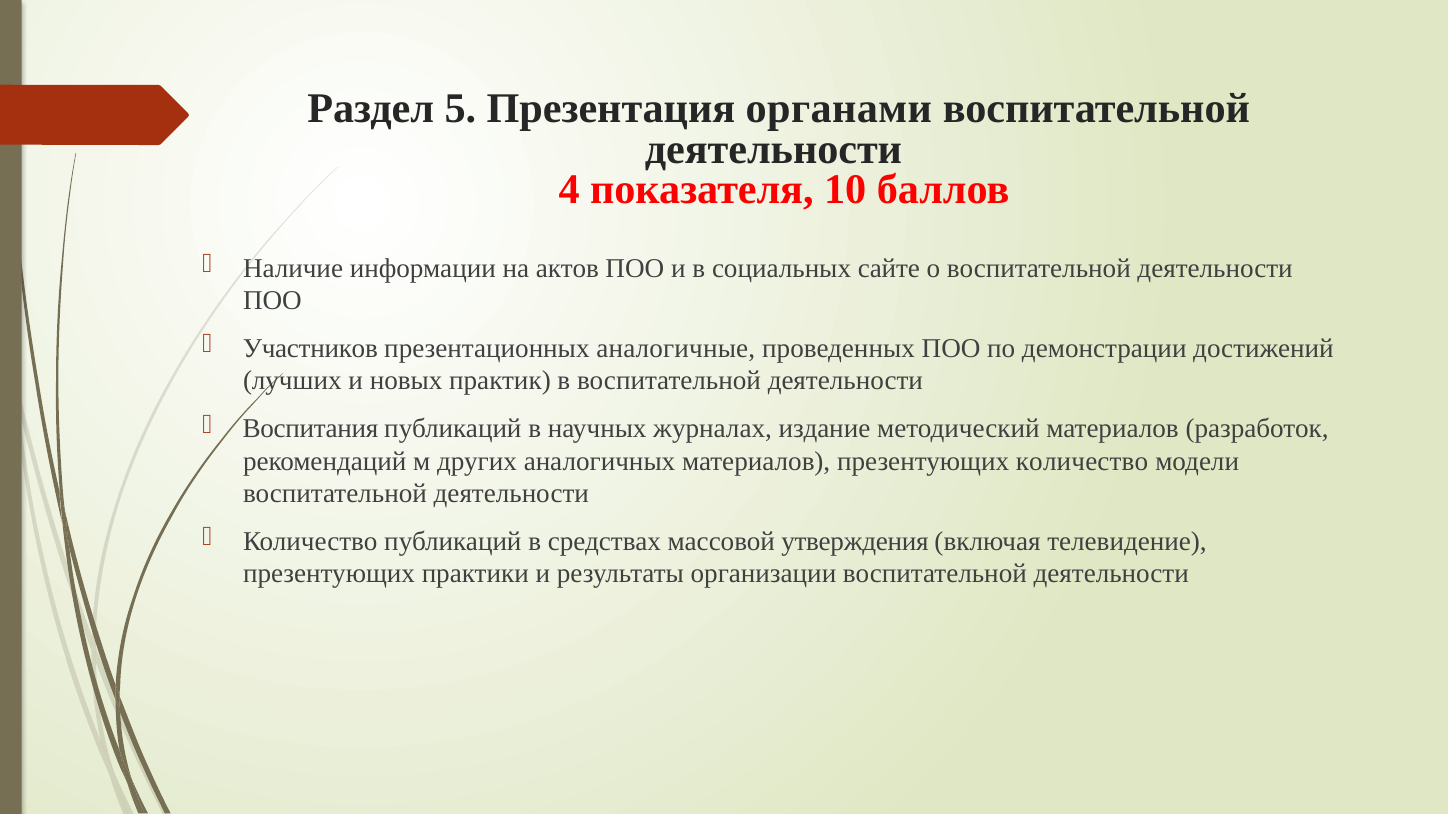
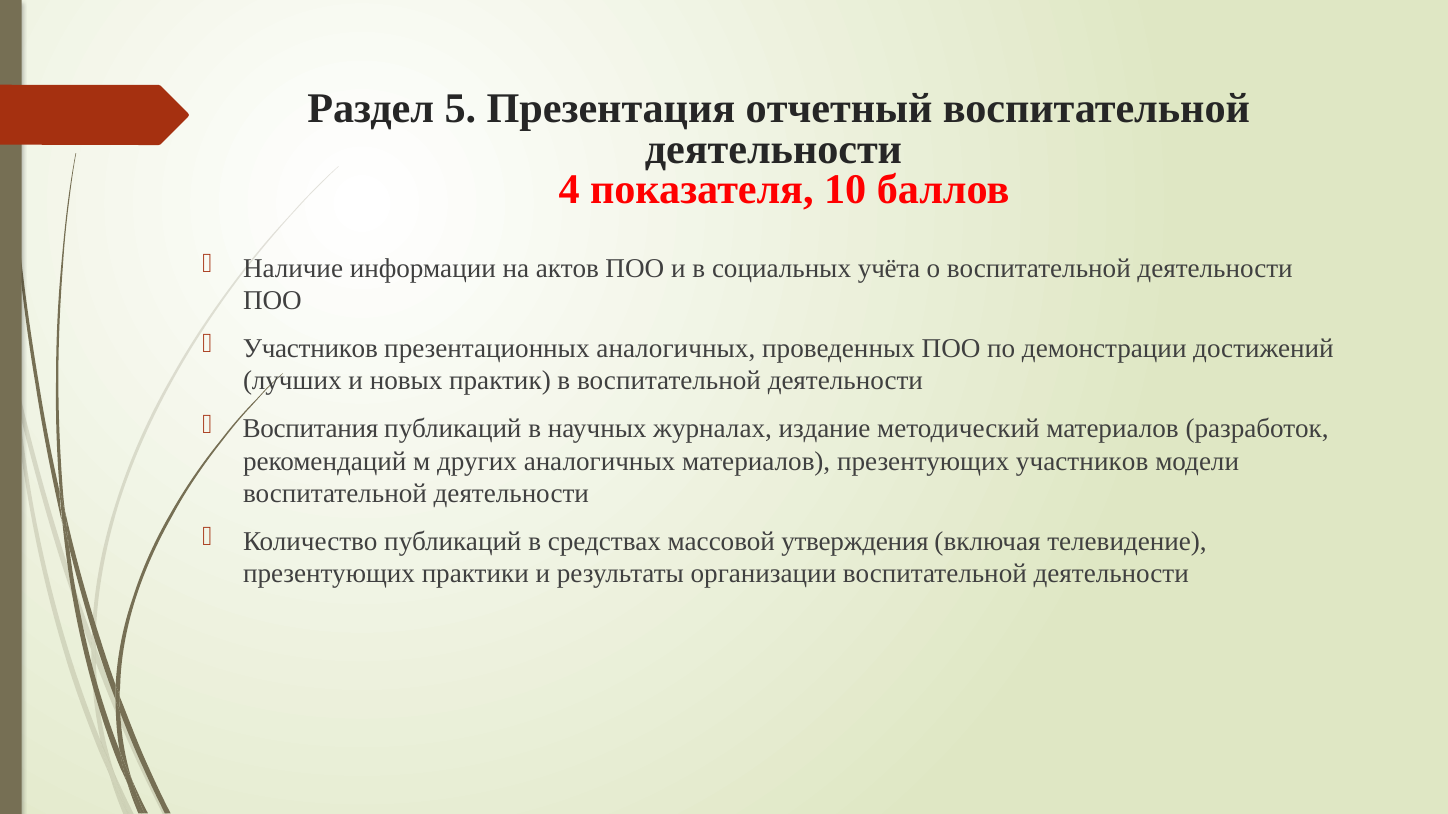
органами: органами -> отчетный (839, 109)
сайте: сайте -> учёта (889, 268)
презентационных аналогичные: аналогичные -> аналогичных (676, 349)
презентующих количество: количество -> участников (1082, 462)
